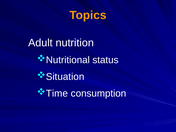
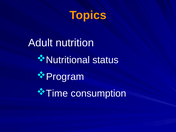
Situation: Situation -> Program (65, 77)
